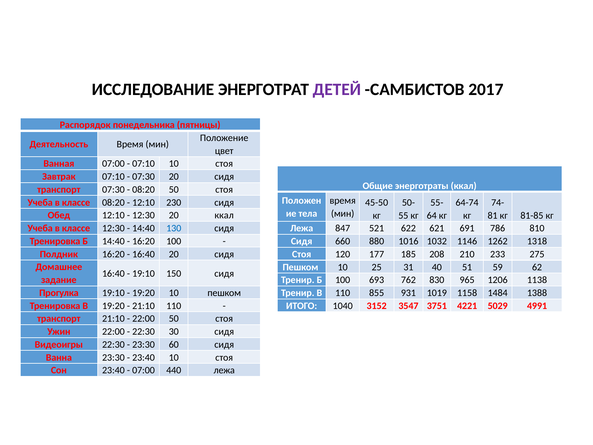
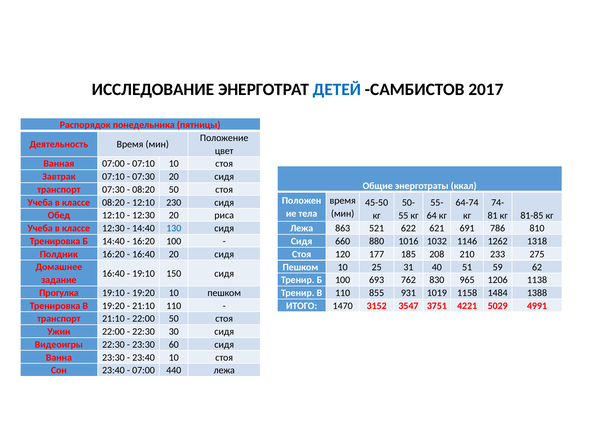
ДЕТЕЙ colour: purple -> blue (337, 90)
20 ккал: ккал -> риса (224, 215)
847: 847 -> 863 (343, 228)
1040: 1040 -> 1470 (343, 306)
